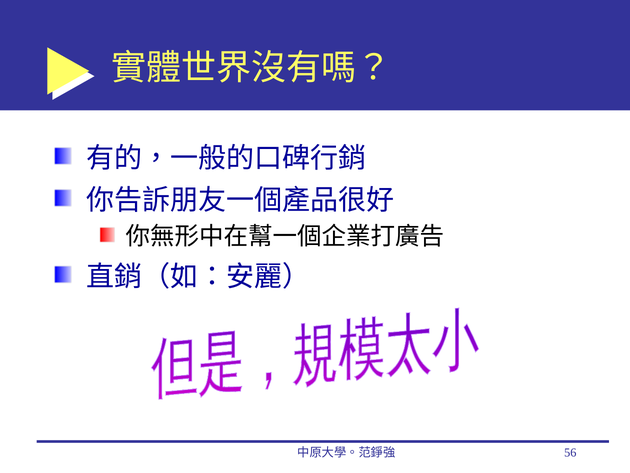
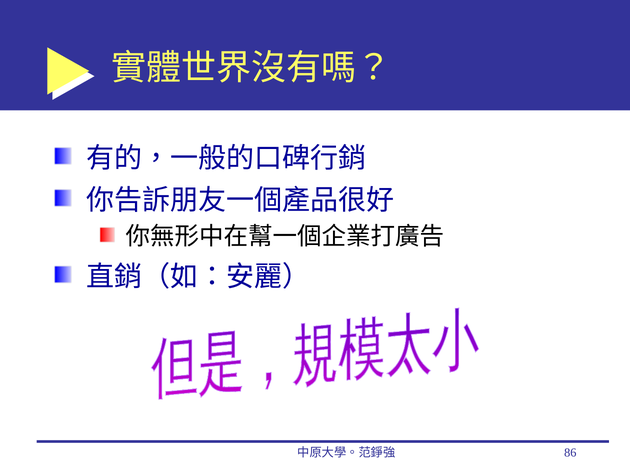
56: 56 -> 86 (570, 452)
